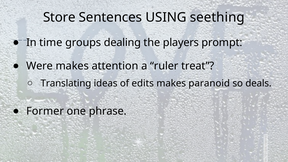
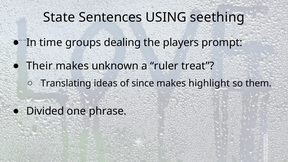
Store: Store -> State (59, 17)
Were: Were -> Their (39, 66)
attention: attention -> unknown (115, 66)
edits: edits -> since (143, 83)
paranoid: paranoid -> highlight (209, 83)
deals: deals -> them (258, 83)
Former: Former -> Divided (45, 111)
